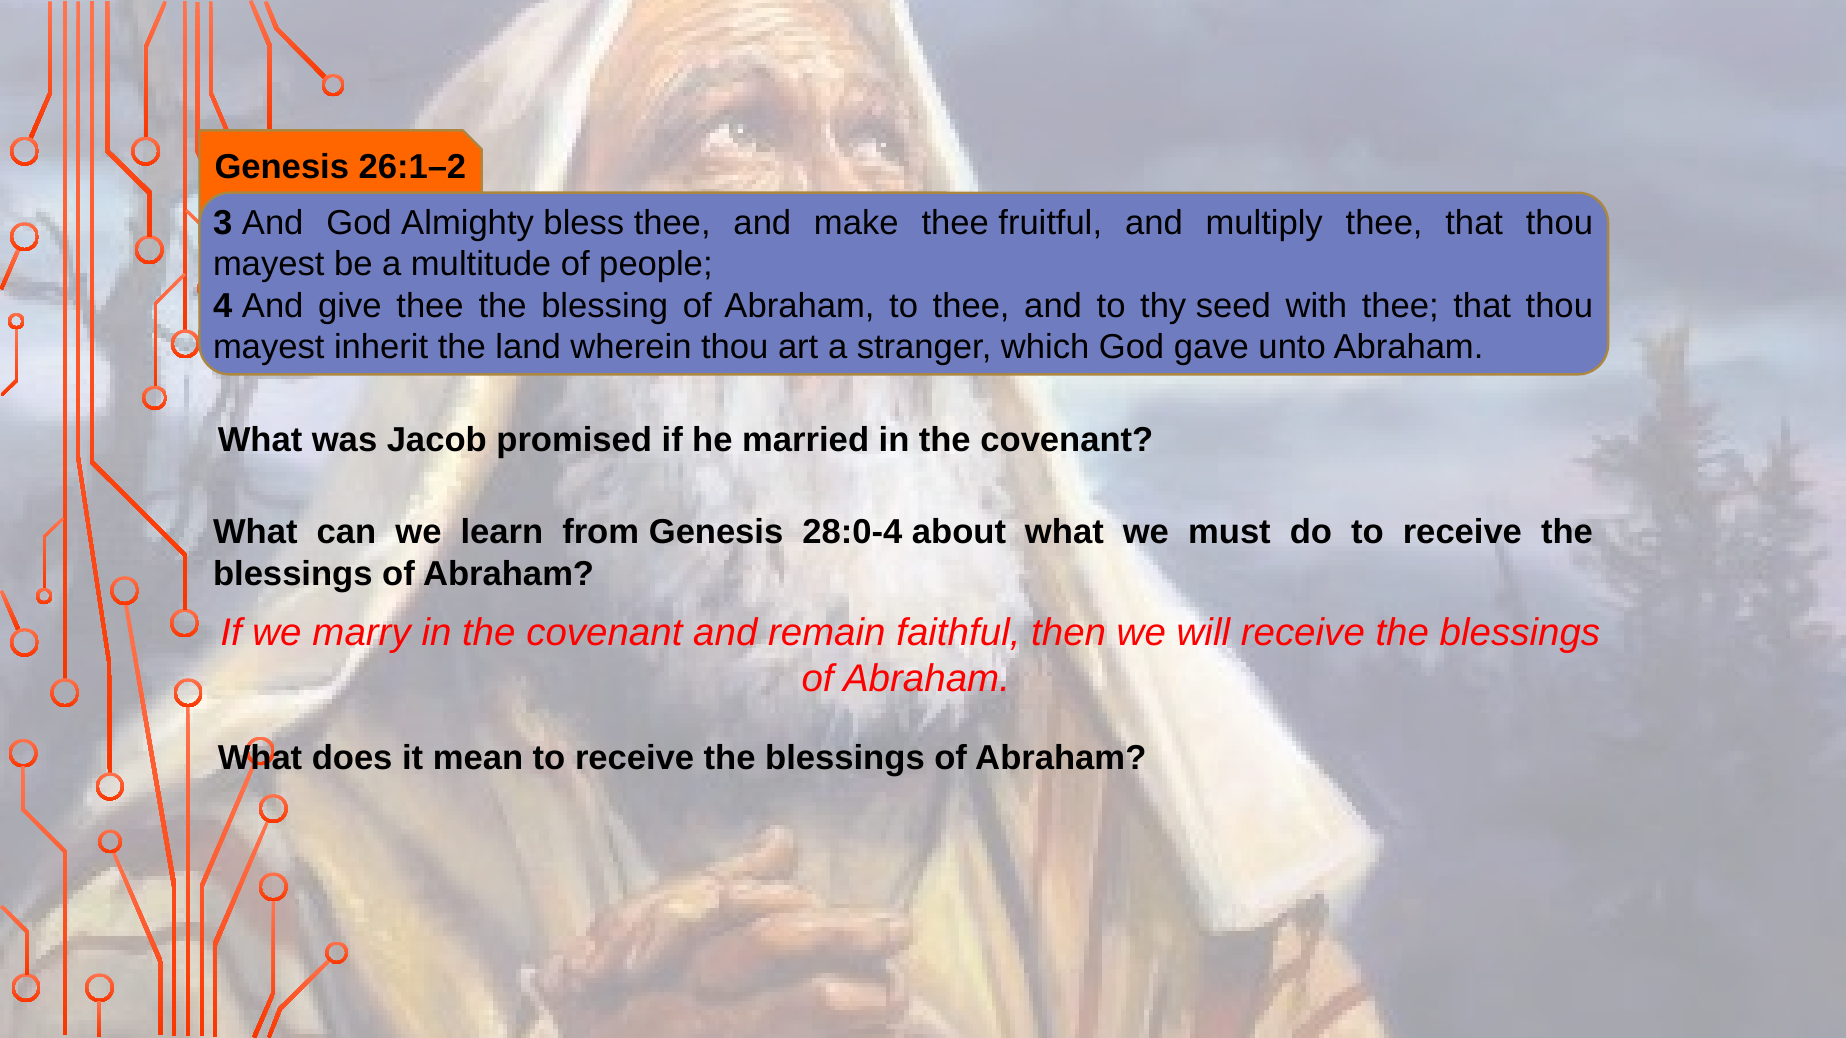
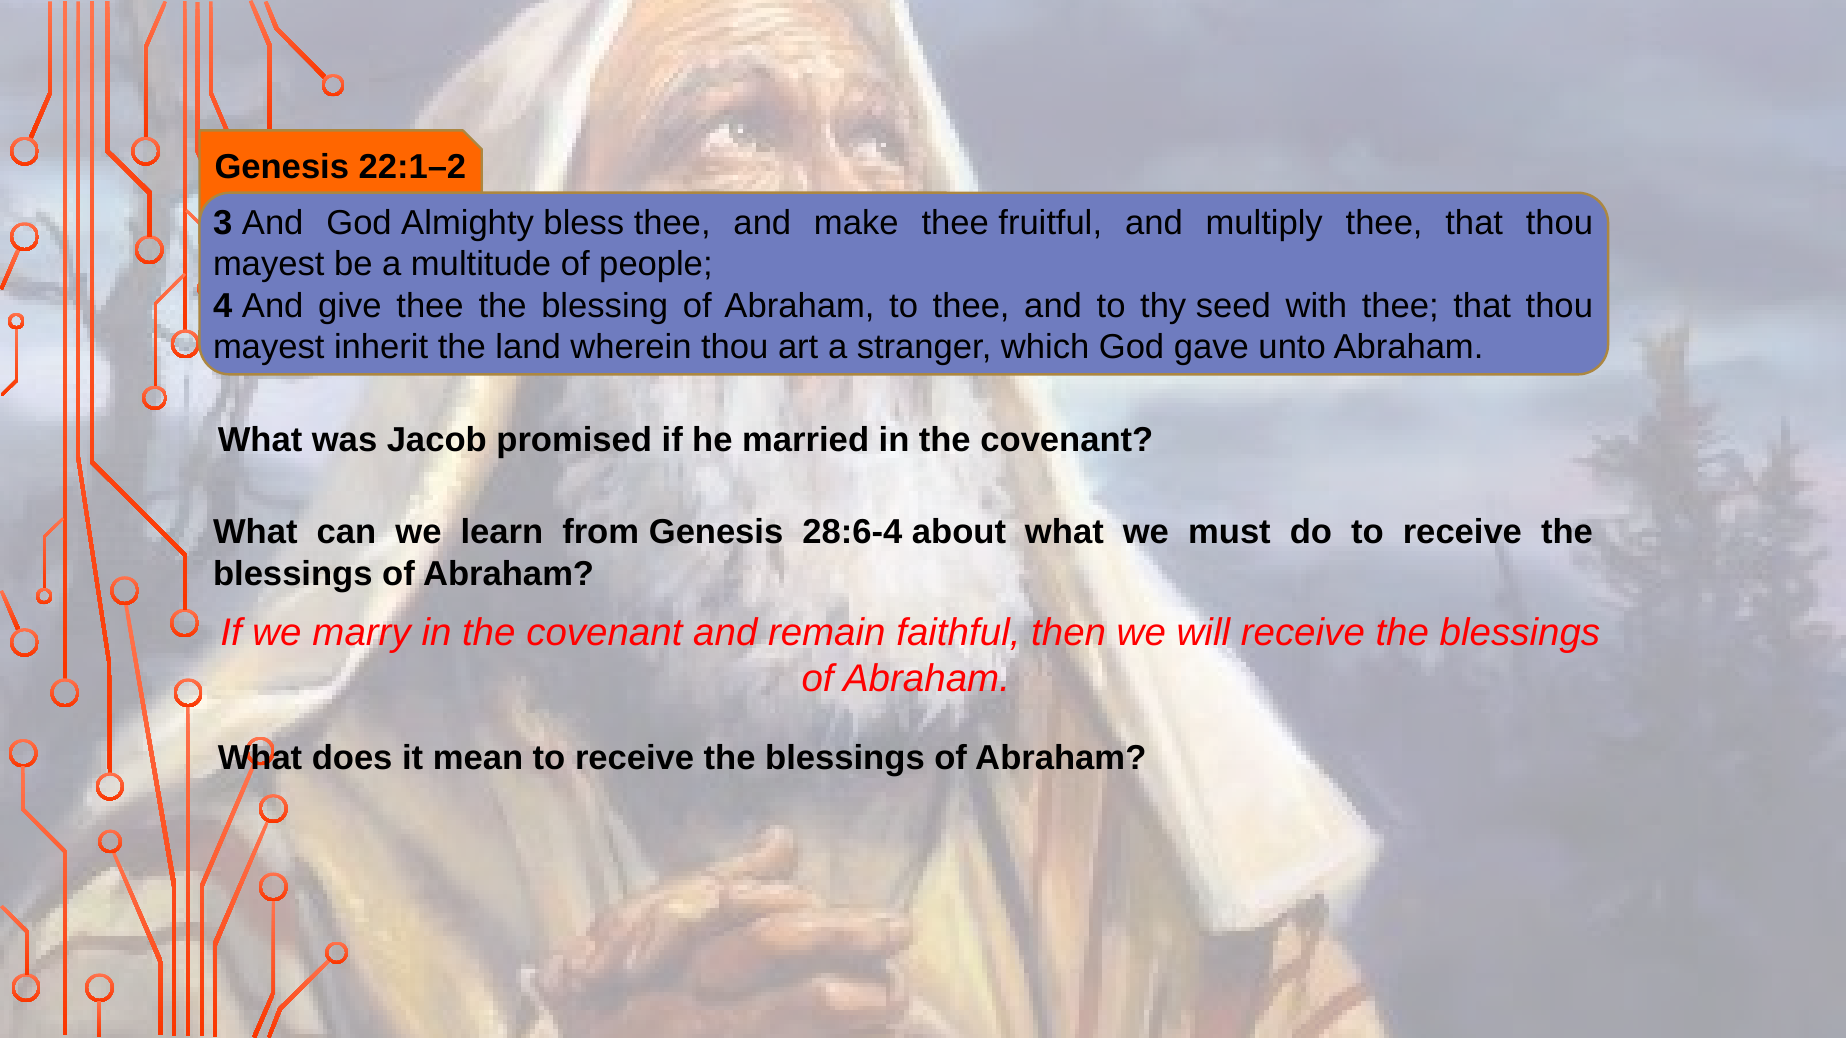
26:1–2: 26:1–2 -> 22:1–2 (412, 167)
28:0-4: 28:0-4 -> 28:6-4 (852, 532)
